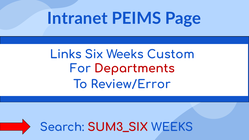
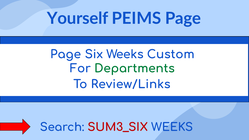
Intranet: Intranet -> Yourself (78, 18)
Links: Links -> Page (66, 54)
Departments colour: red -> green (134, 69)
Review/Error: Review/Error -> Review/Links (131, 84)
